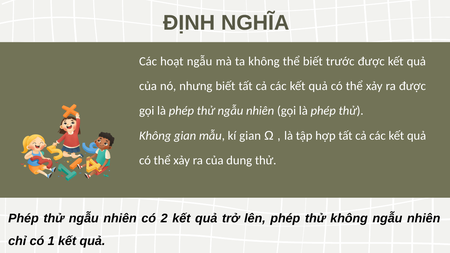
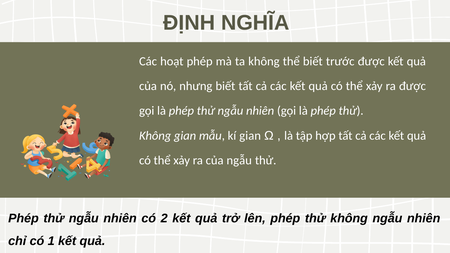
hoạt ngẫu: ngẫu -> phép (200, 61)
của dung: dung -> ngẫu (239, 160)
